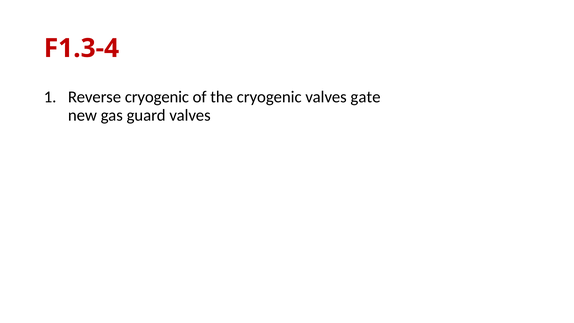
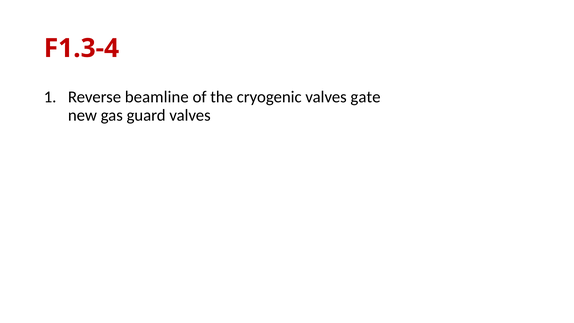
Reverse cryogenic: cryogenic -> beamline (157, 97)
